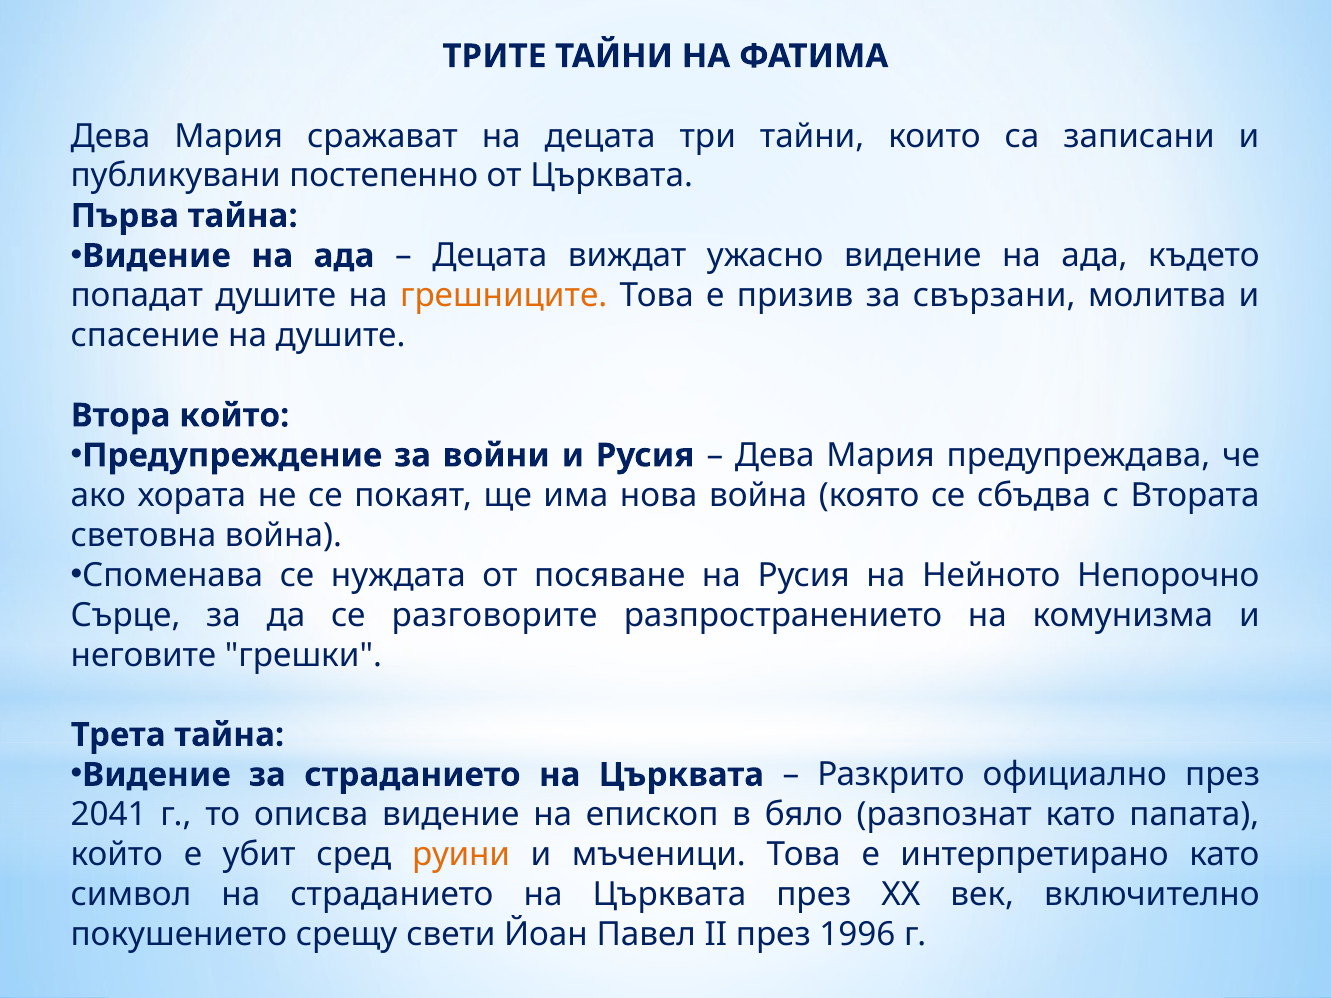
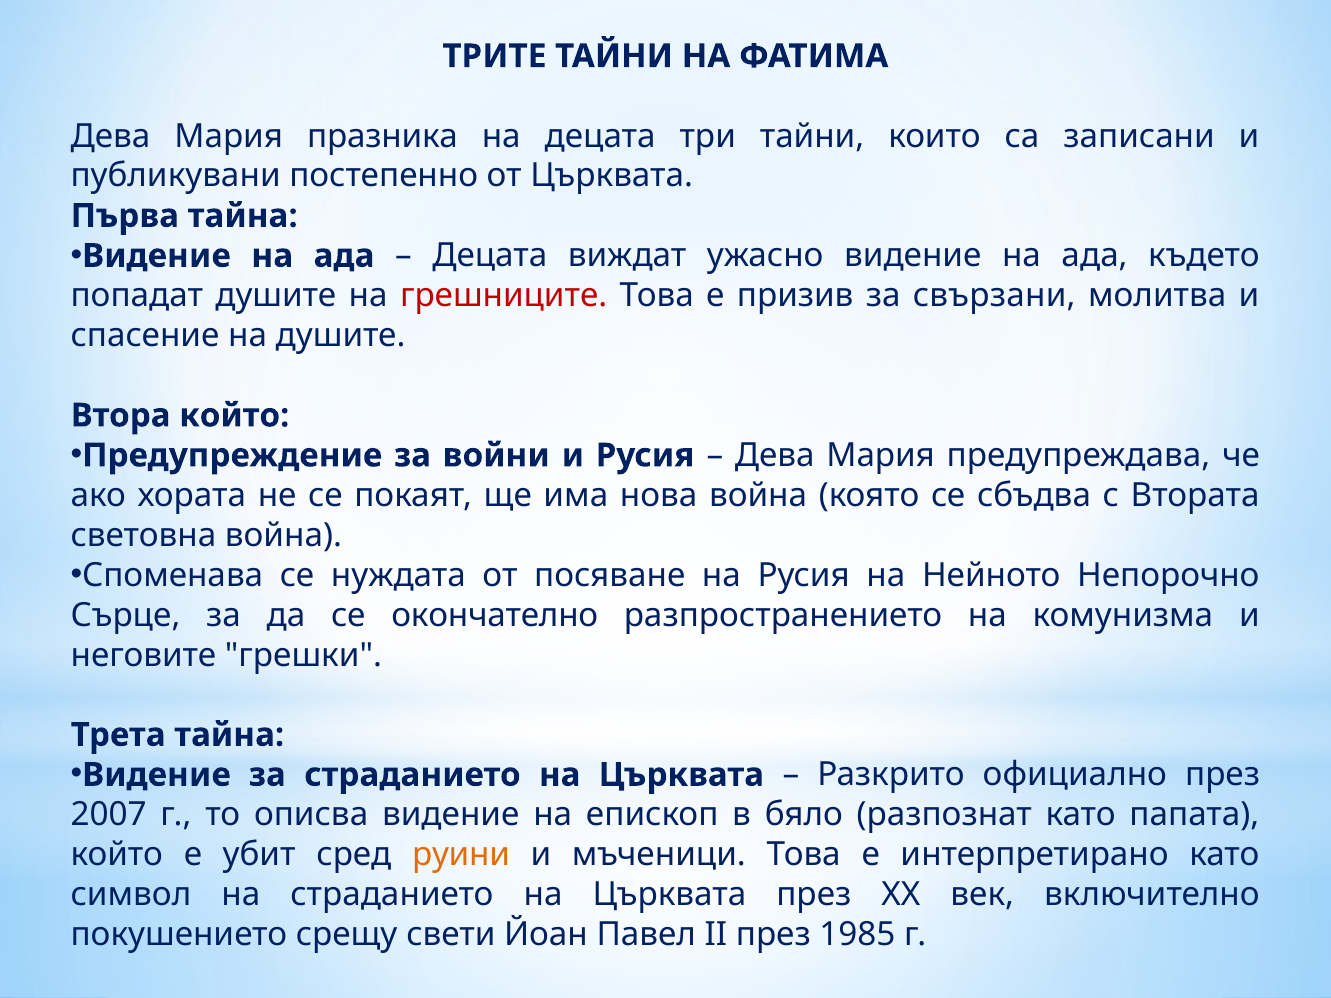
сражават: сражават -> празника (383, 136)
грешниците colour: orange -> red (504, 296)
разговорите: разговорите -> окончателно (495, 615)
2041: 2041 -> 2007 (109, 815)
1996: 1996 -> 1985 (857, 935)
